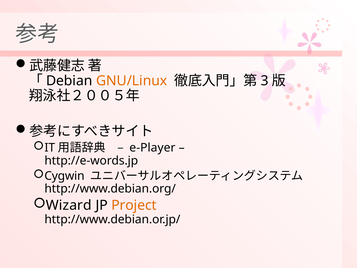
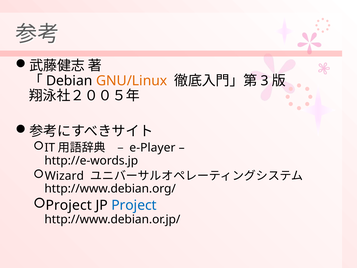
Cygwin: Cygwin -> Wizard (64, 176)
Wizard: Wizard -> Project (69, 205)
Project colour: orange -> blue (134, 205)
